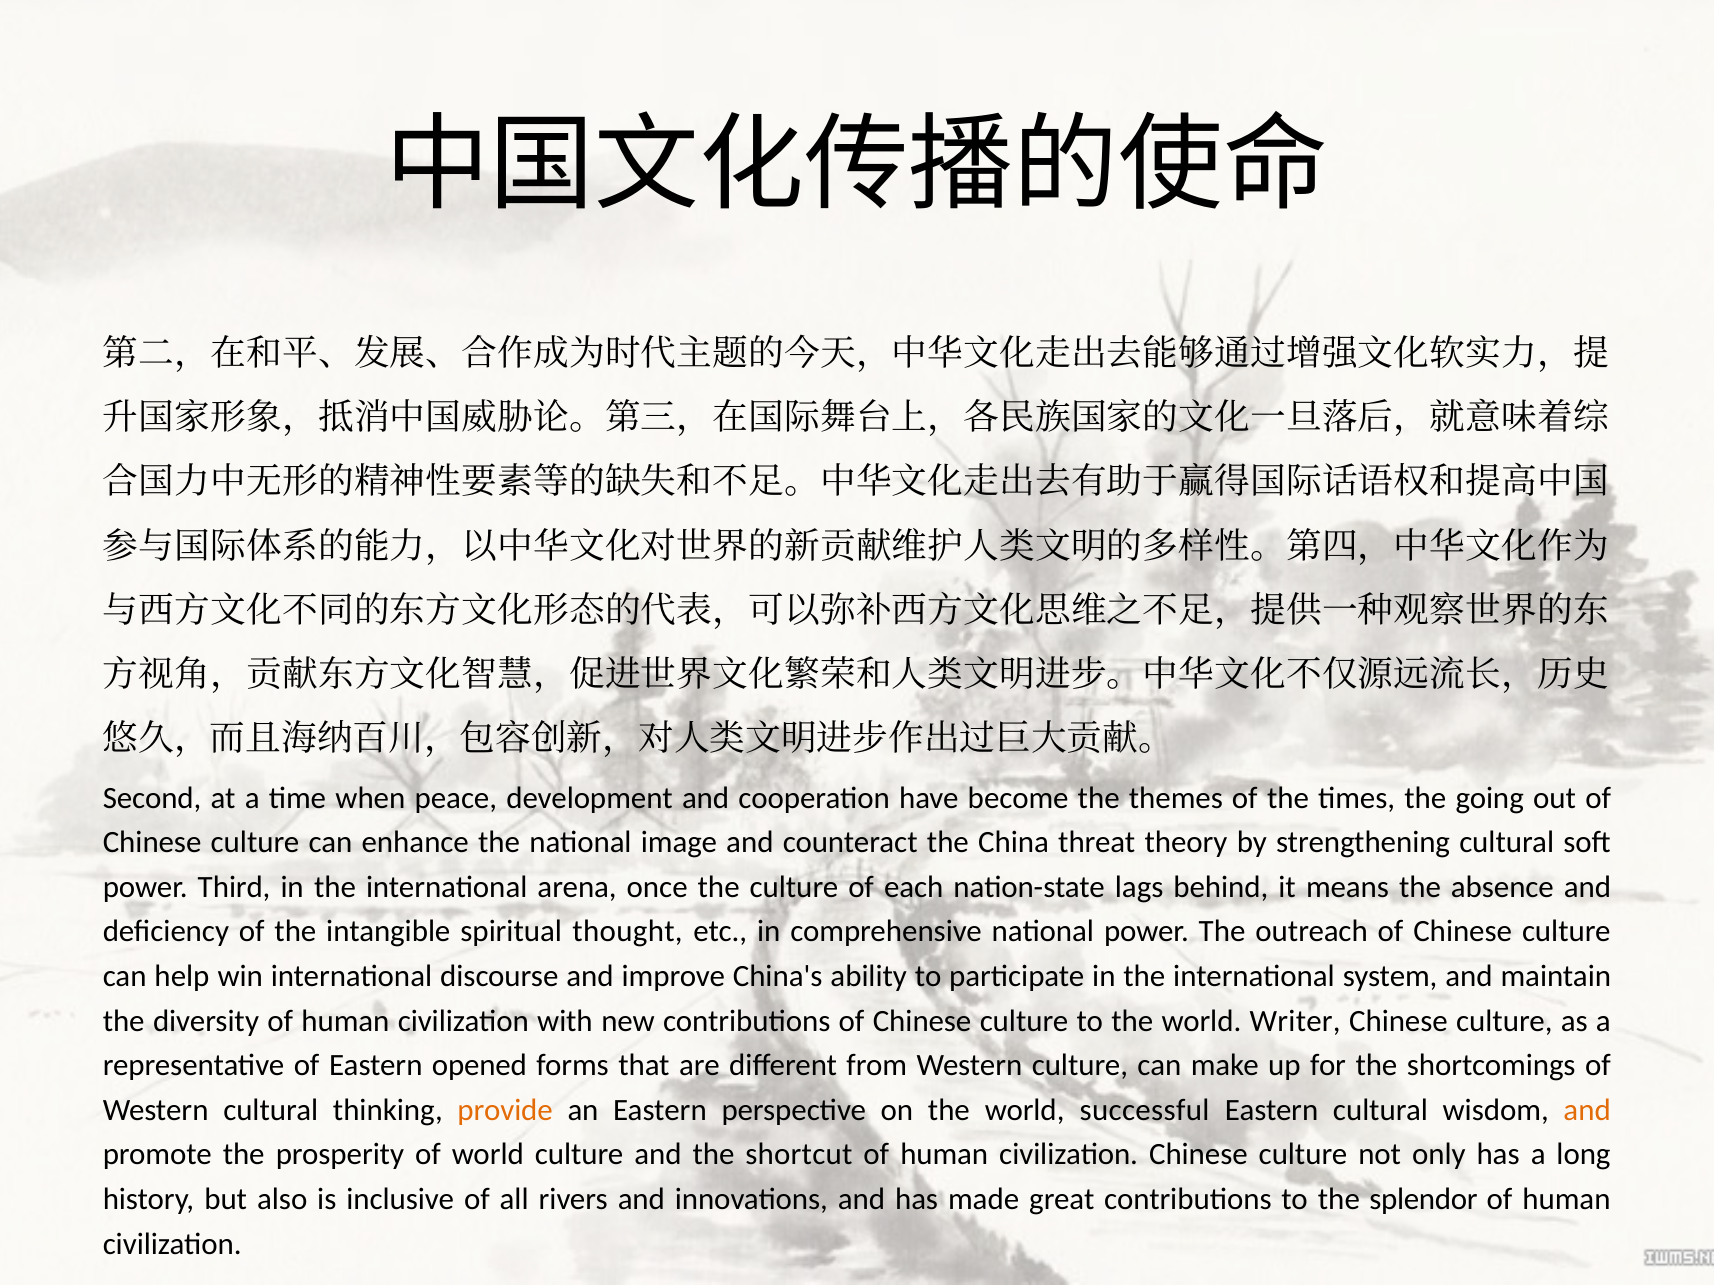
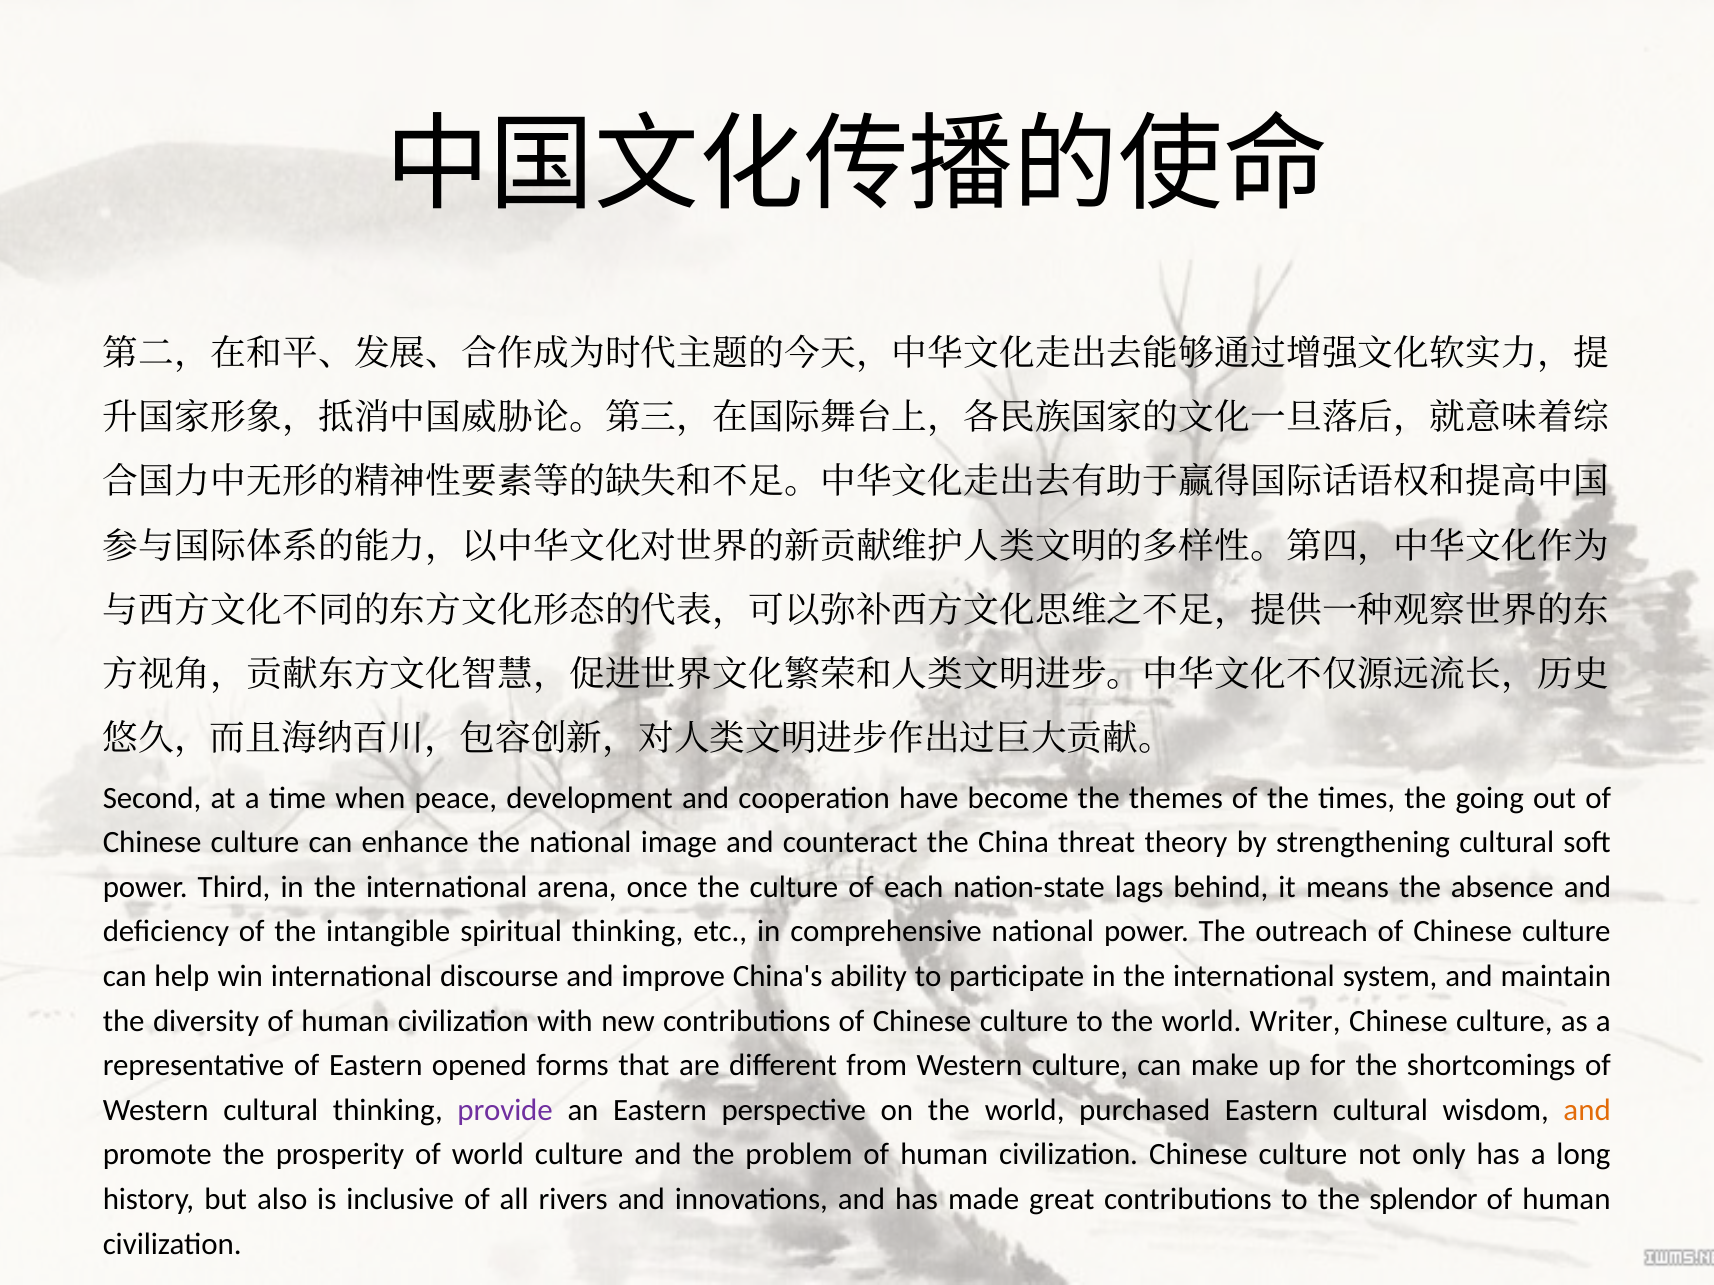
spiritual thought: thought -> thinking (628, 932)
provide colour: orange -> purple (505, 1110)
successful: successful -> purchased (1145, 1110)
shortcut: shortcut -> problem (799, 1155)
